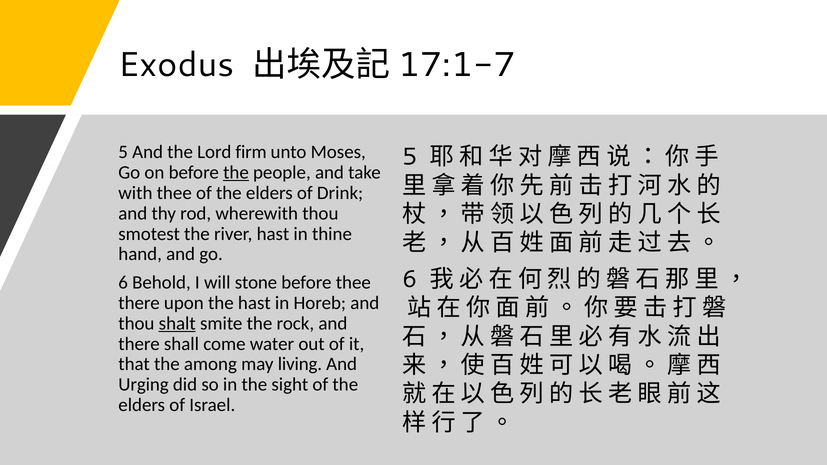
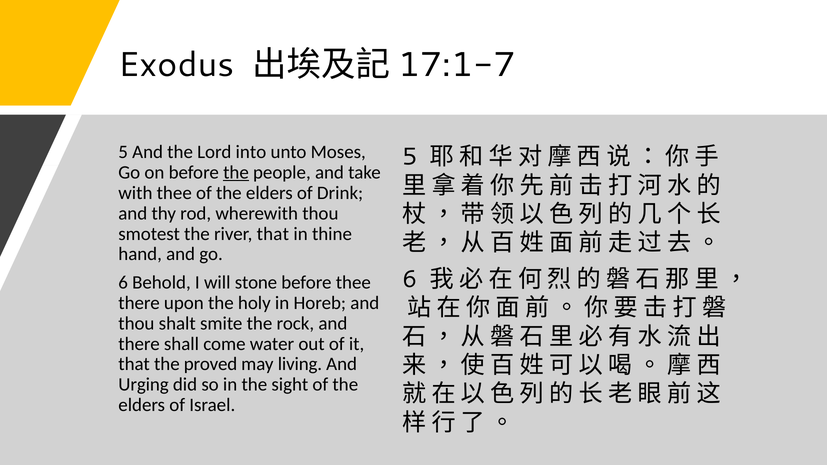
firm: firm -> into (251, 152)
river hast: hast -> that (273, 234)
the hast: hast -> holy (254, 303)
shalt underline: present -> none (177, 323)
among: among -> proved (211, 364)
